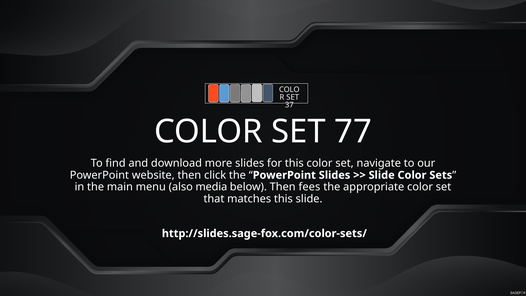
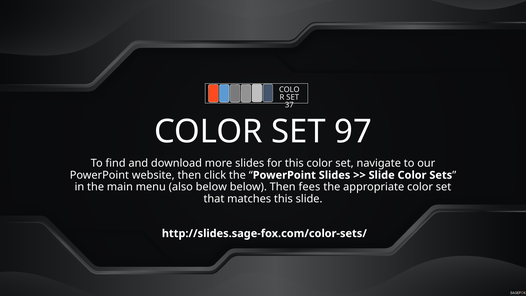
77: 77 -> 97 (353, 131)
also media: media -> below (211, 187)
